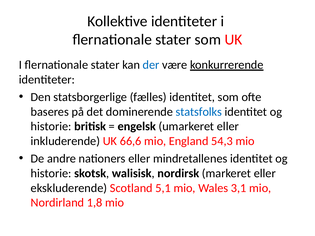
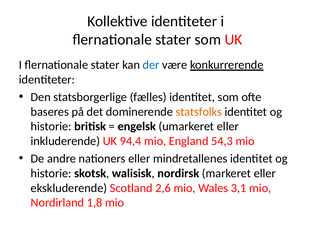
statsfolks colour: blue -> orange (199, 112)
66,6: 66,6 -> 94,4 (131, 141)
5,1: 5,1 -> 2,6 (163, 188)
